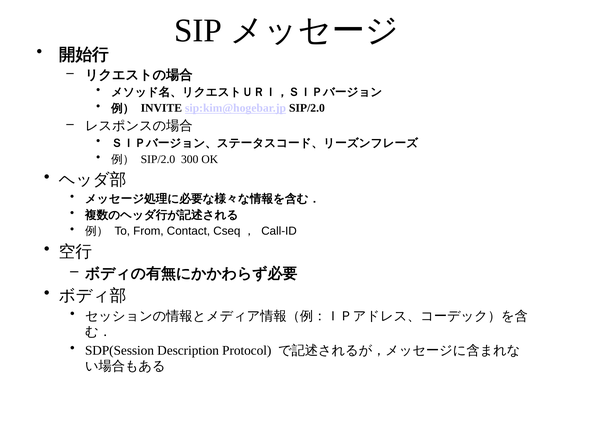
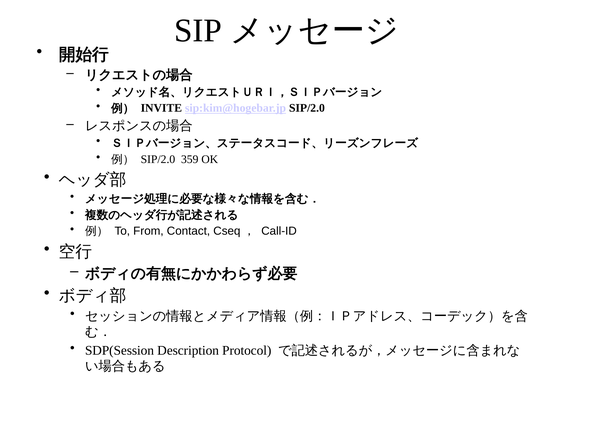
300: 300 -> 359 (190, 159)
